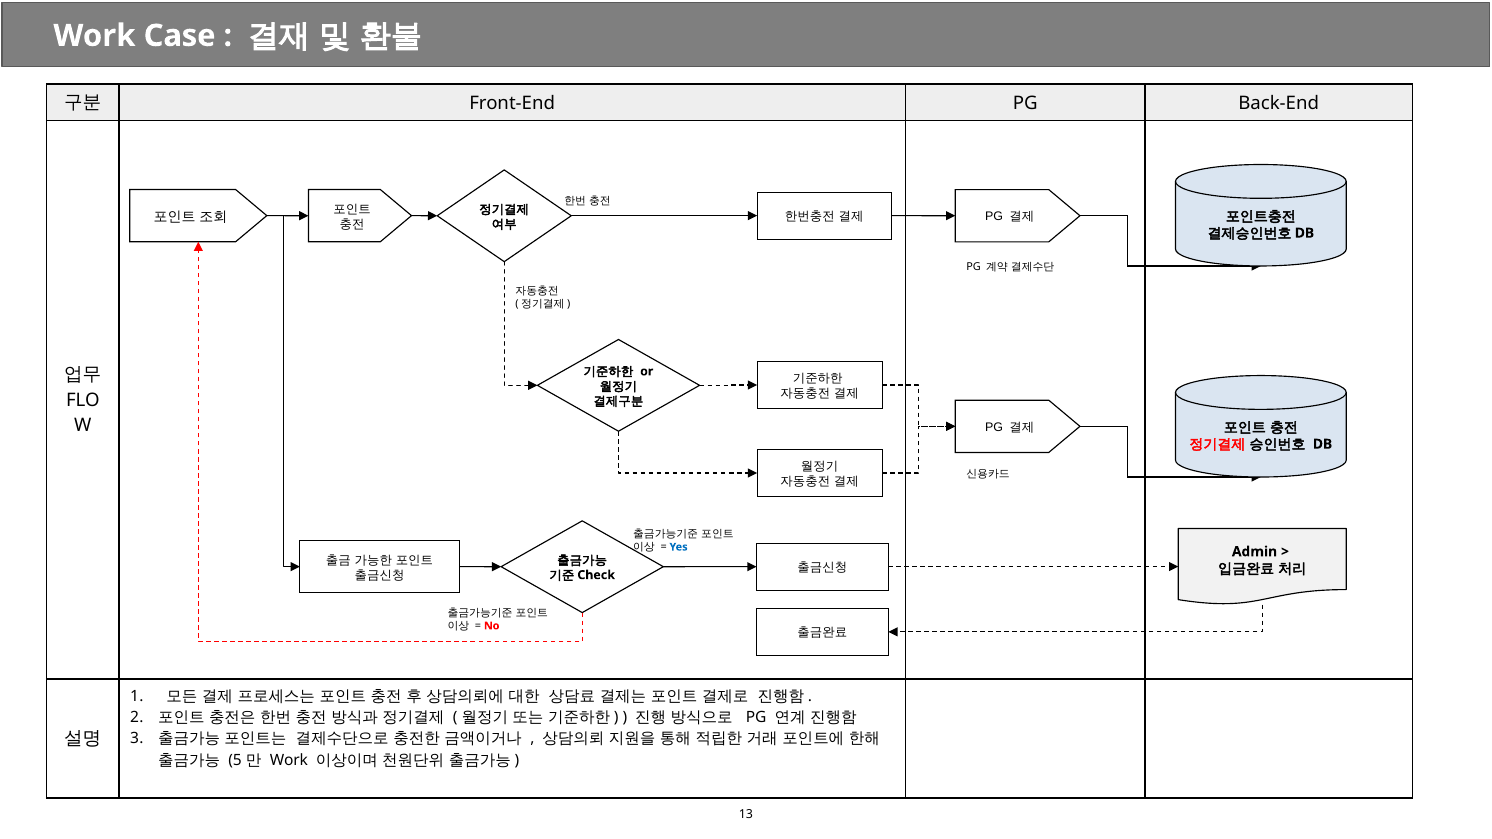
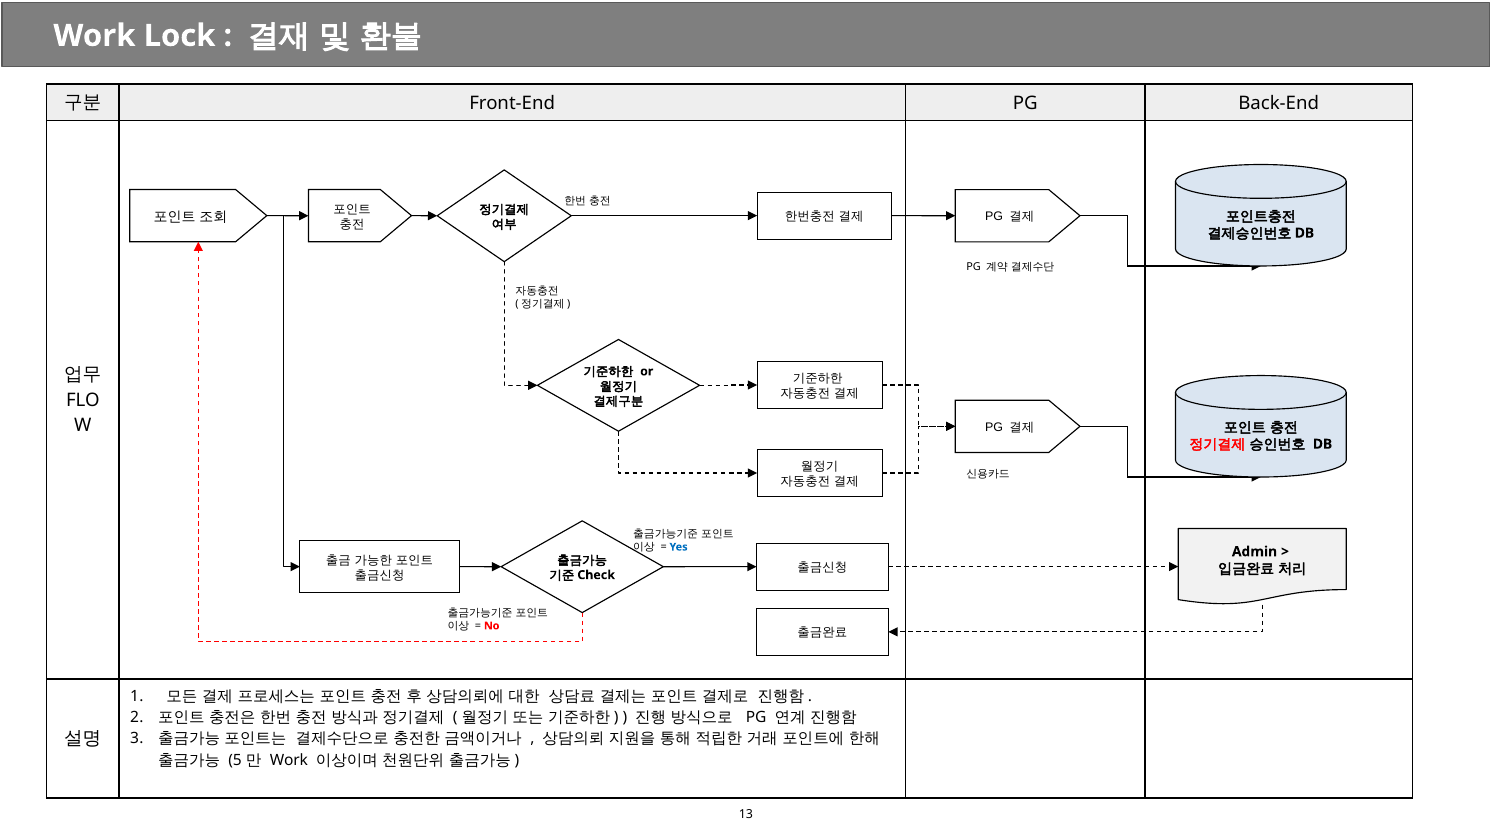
Case: Case -> Lock (180, 36)
